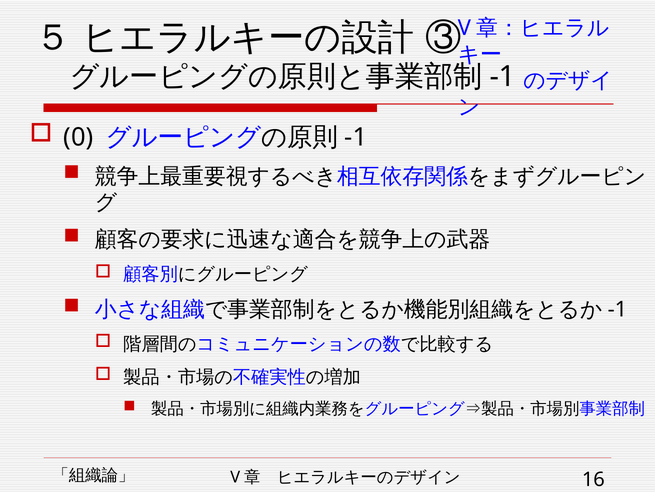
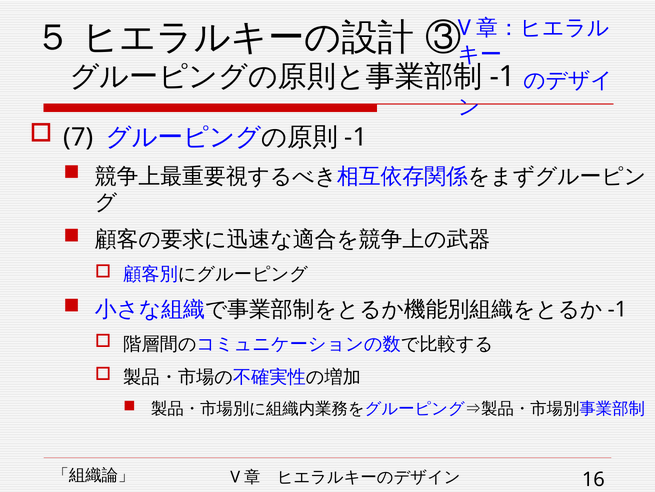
0: 0 -> 7 (78, 137)
